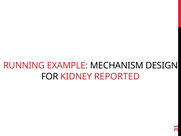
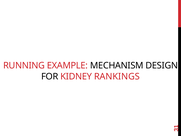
REPORTED: REPORTED -> RANKINGS (117, 76)
